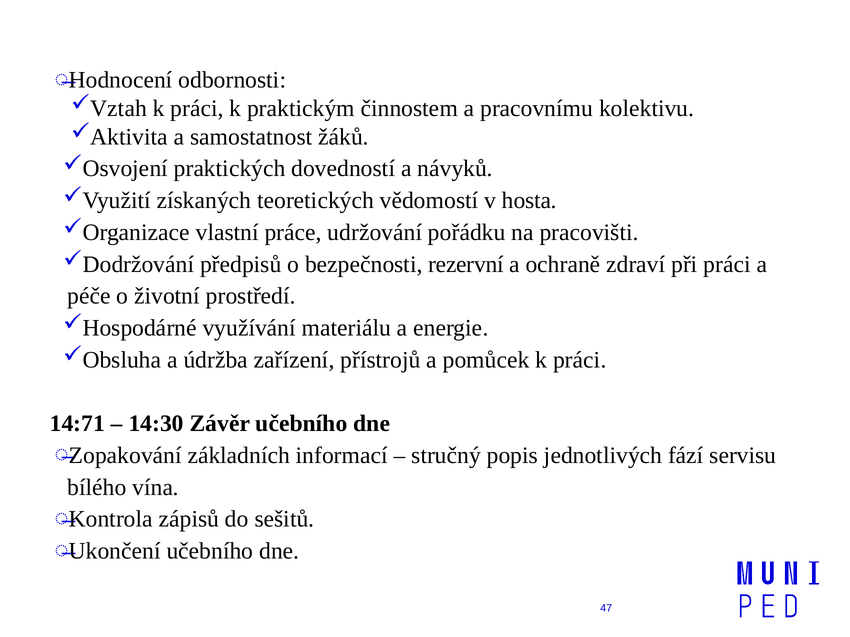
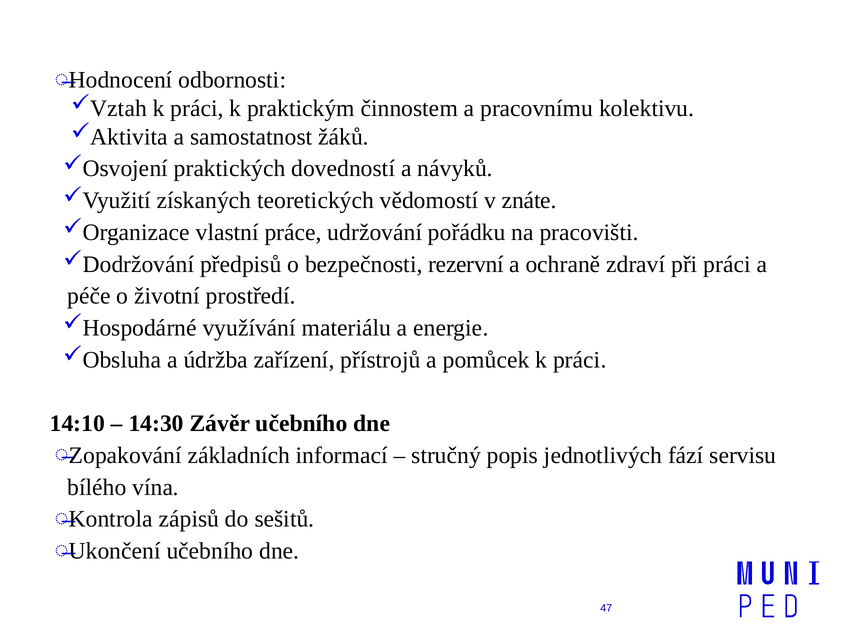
hosta: hosta -> znáte (529, 201)
14:71: 14:71 -> 14:10 (77, 424)
